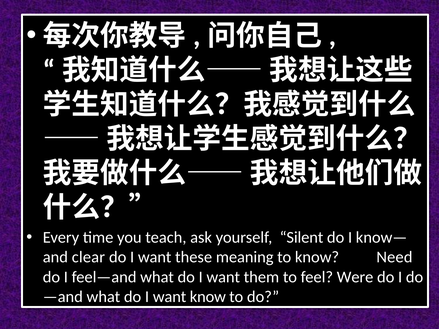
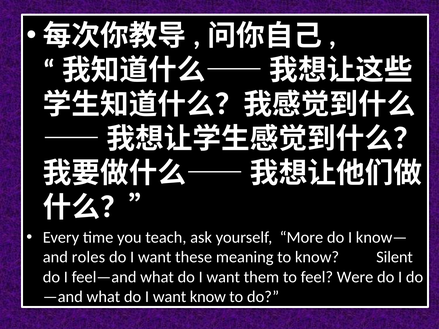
Silent: Silent -> More (301, 238)
clear: clear -> roles (88, 257)
Need: Need -> Silent (395, 257)
